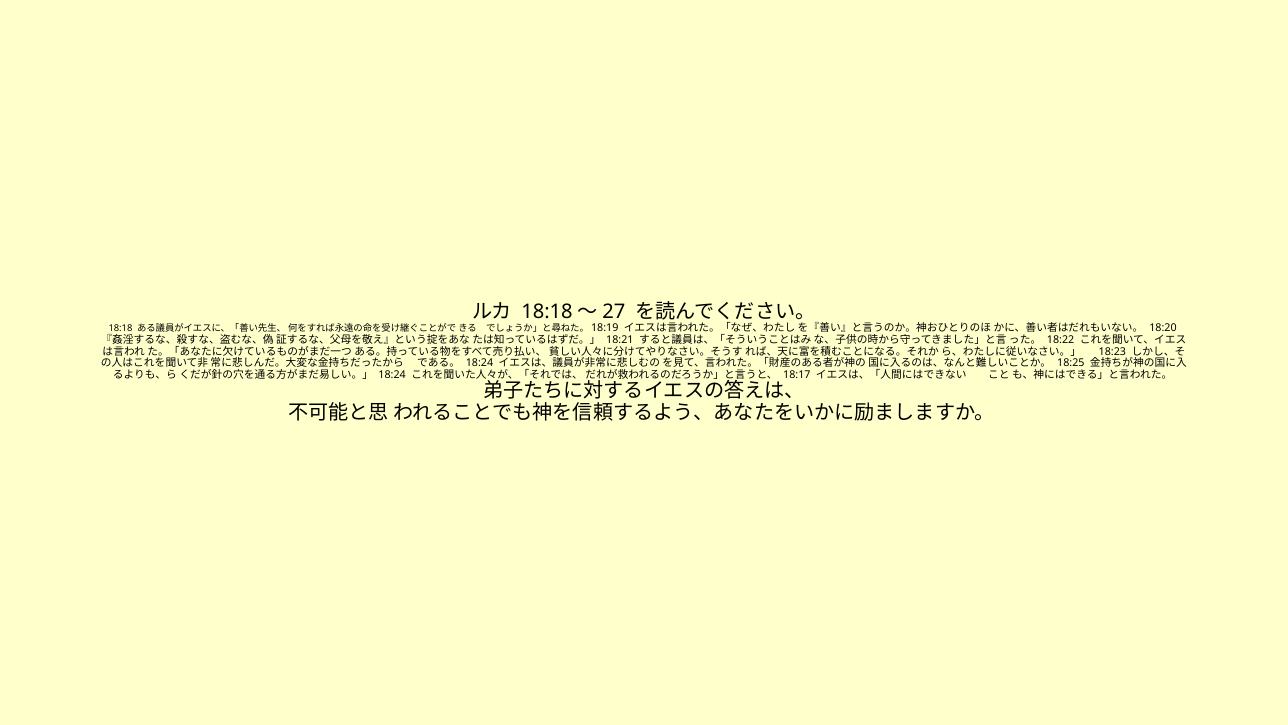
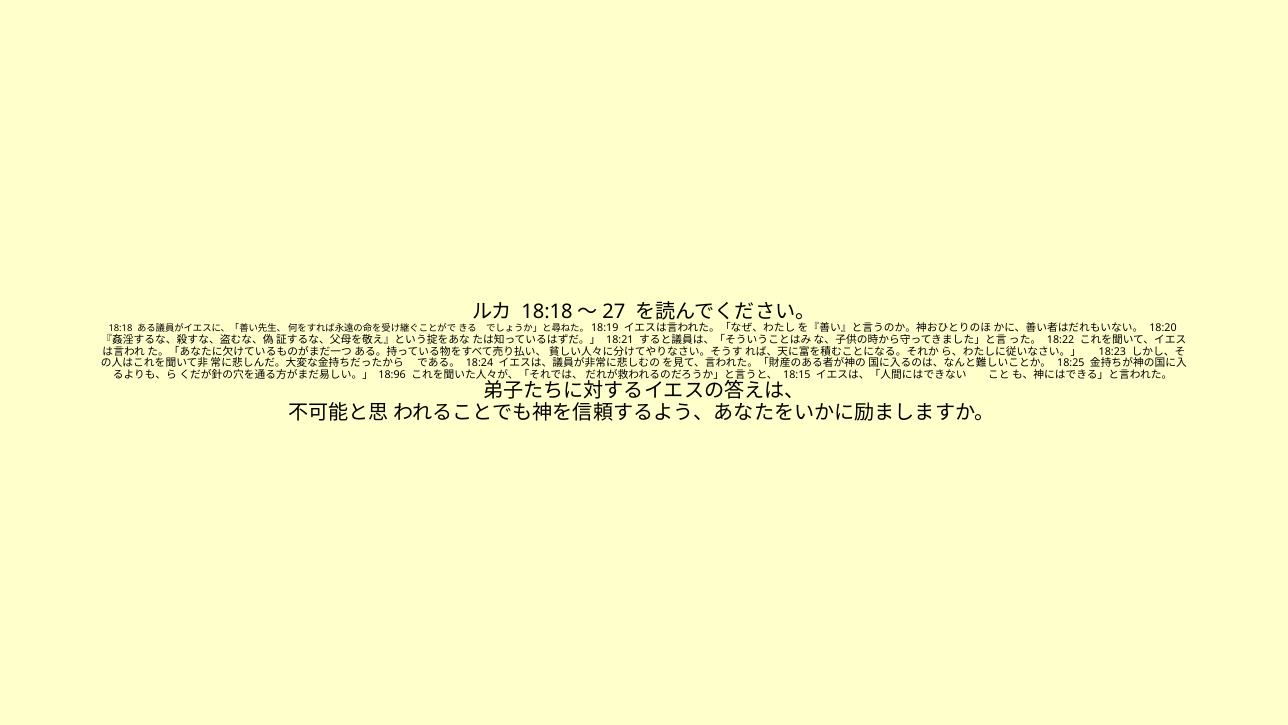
18:24: 18:24 -> 18:96 (392, 374)
18:17: 18:17 -> 18:15 (797, 374)
